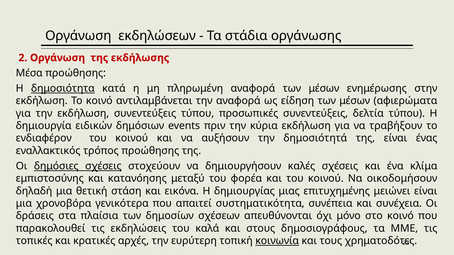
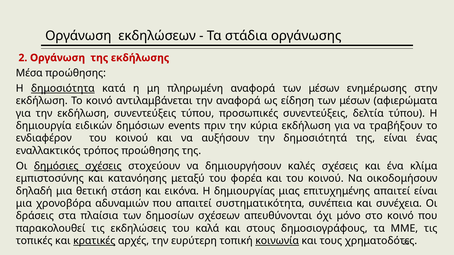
επιτυχημένης μειώνει: μειώνει -> απαιτεί (392, 191)
γενικότερα: γενικότερα -> αδυναμιών (122, 204)
κρατικές underline: none -> present (94, 241)
